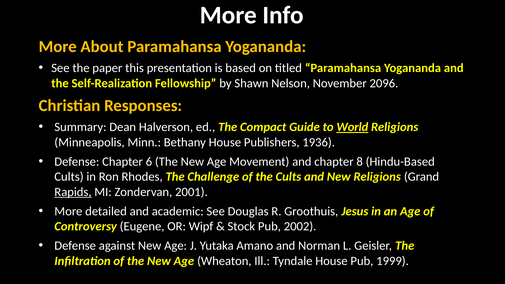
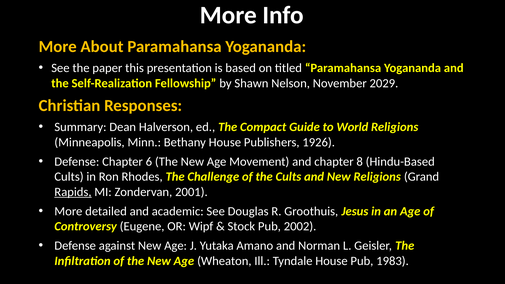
2096: 2096 -> 2029 (384, 83)
World underline: present -> none (352, 127)
1936: 1936 -> 1926 (319, 142)
1999: 1999 -> 1983 (393, 261)
